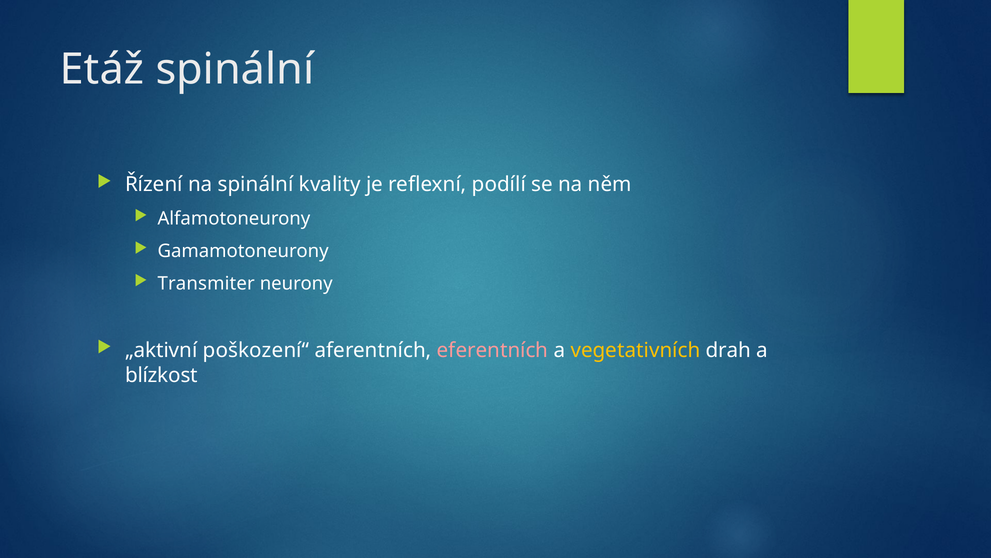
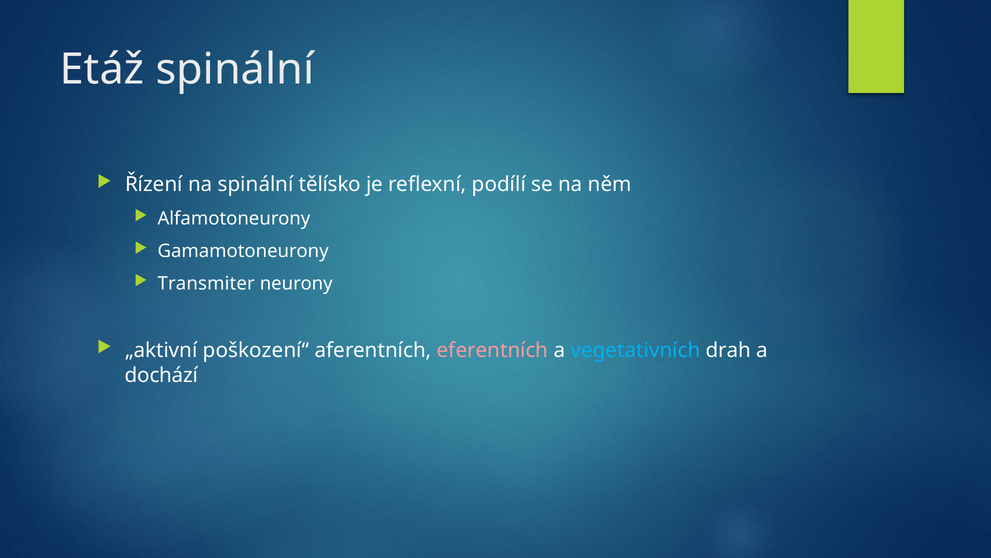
kvality: kvality -> tělísko (330, 184)
vegetativních colour: yellow -> light blue (635, 350)
blízkost: blízkost -> dochází (161, 375)
